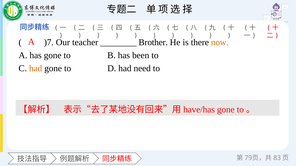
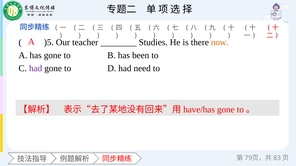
)7: )7 -> )5 (49, 43)
Brother: Brother -> Studies (153, 43)
had colour: orange -> purple (36, 69)
